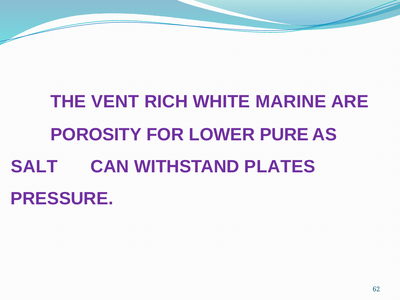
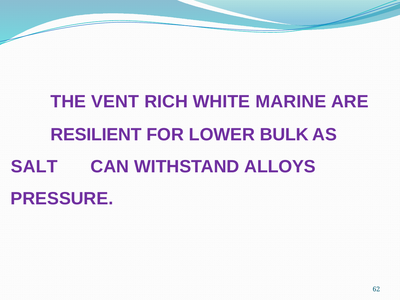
POROSITY: POROSITY -> RESILIENT (96, 135)
PURE: PURE -> BULK (284, 135)
PLATES: PLATES -> ALLOYS (280, 167)
